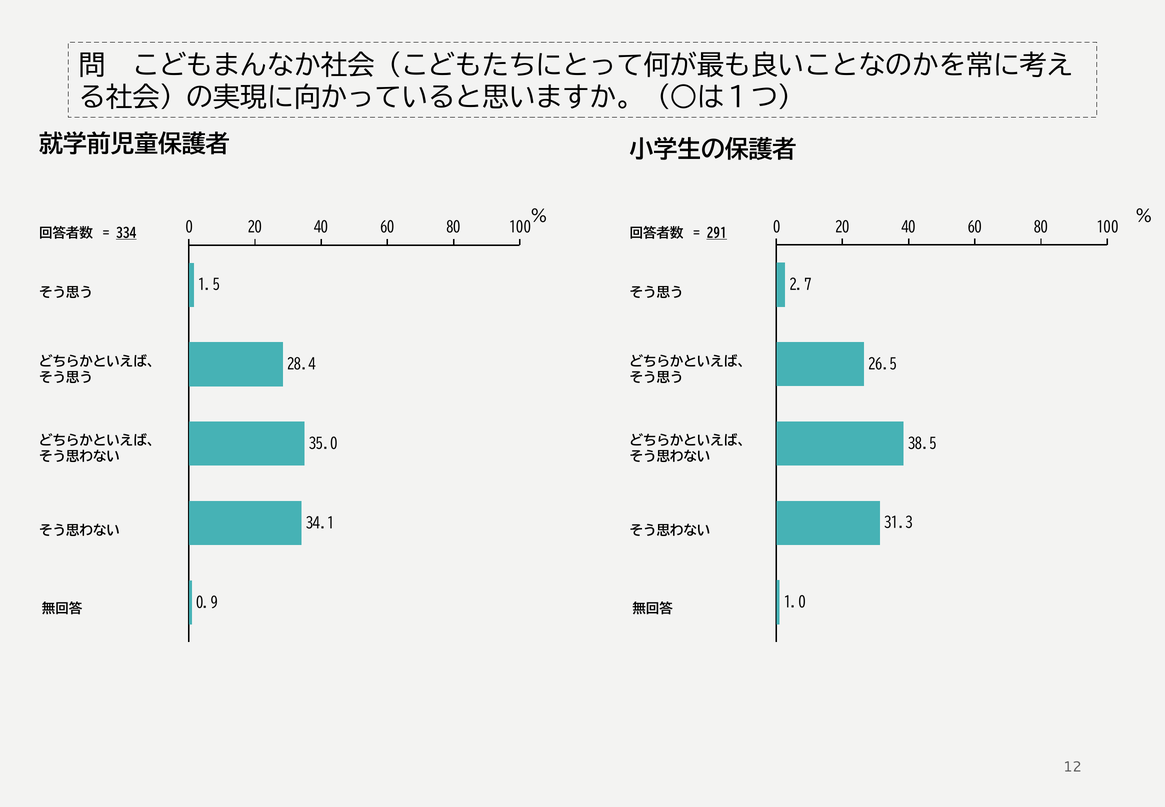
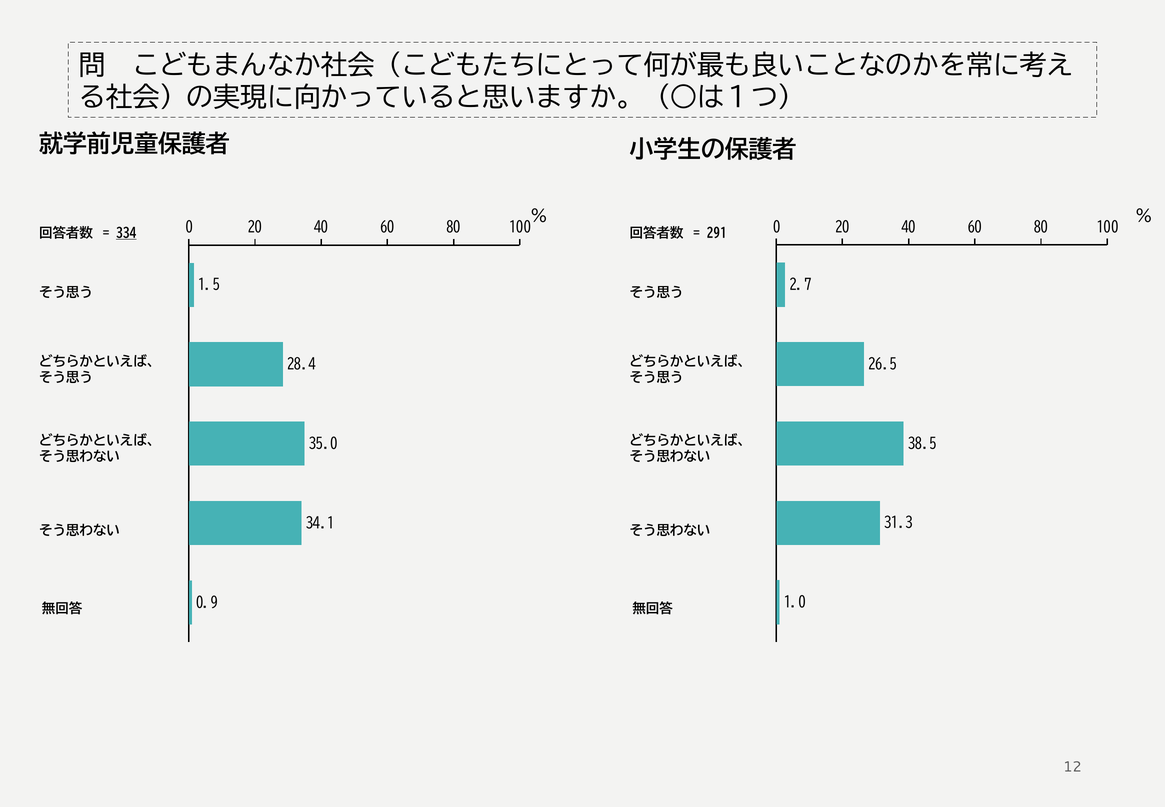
291 underline: present -> none (717, 233)
